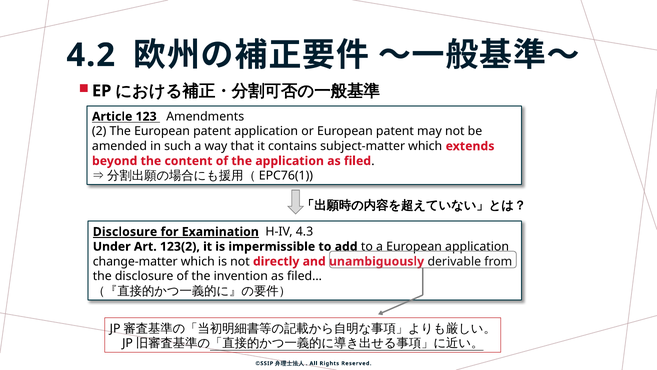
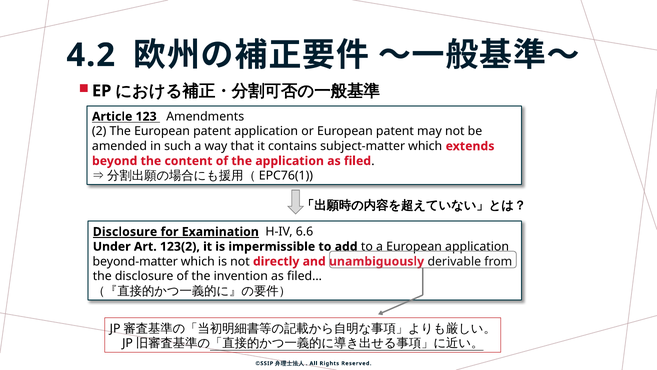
4.3: 4.3 -> 6.6 (305, 232)
change-matter: change-matter -> beyond-matter (135, 261)
